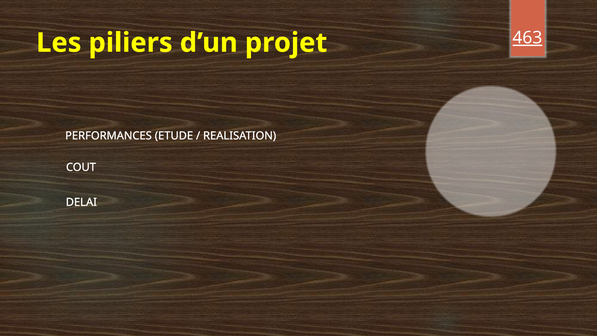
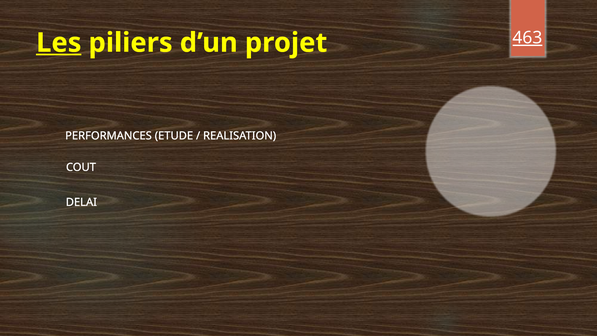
Les underline: none -> present (59, 43)
